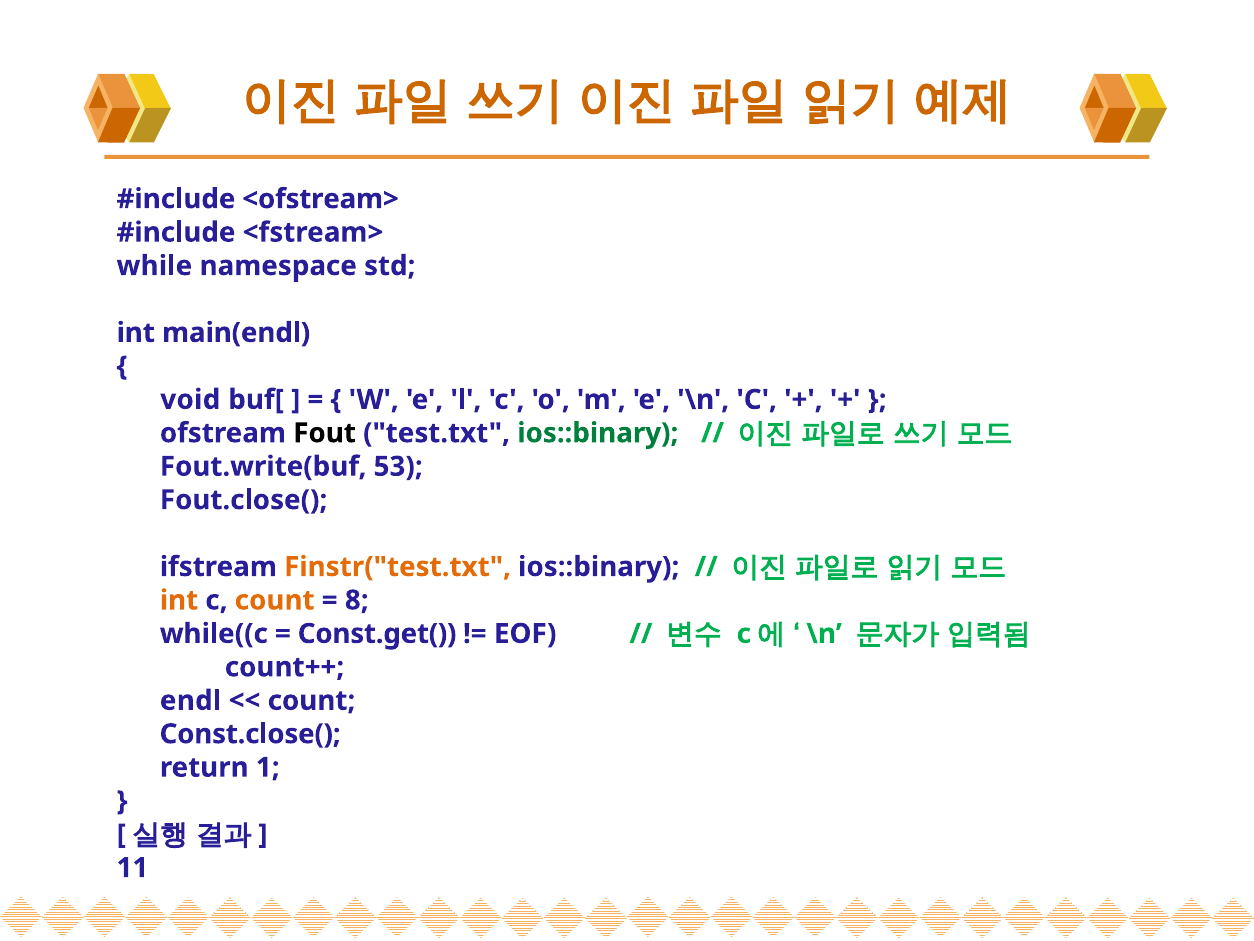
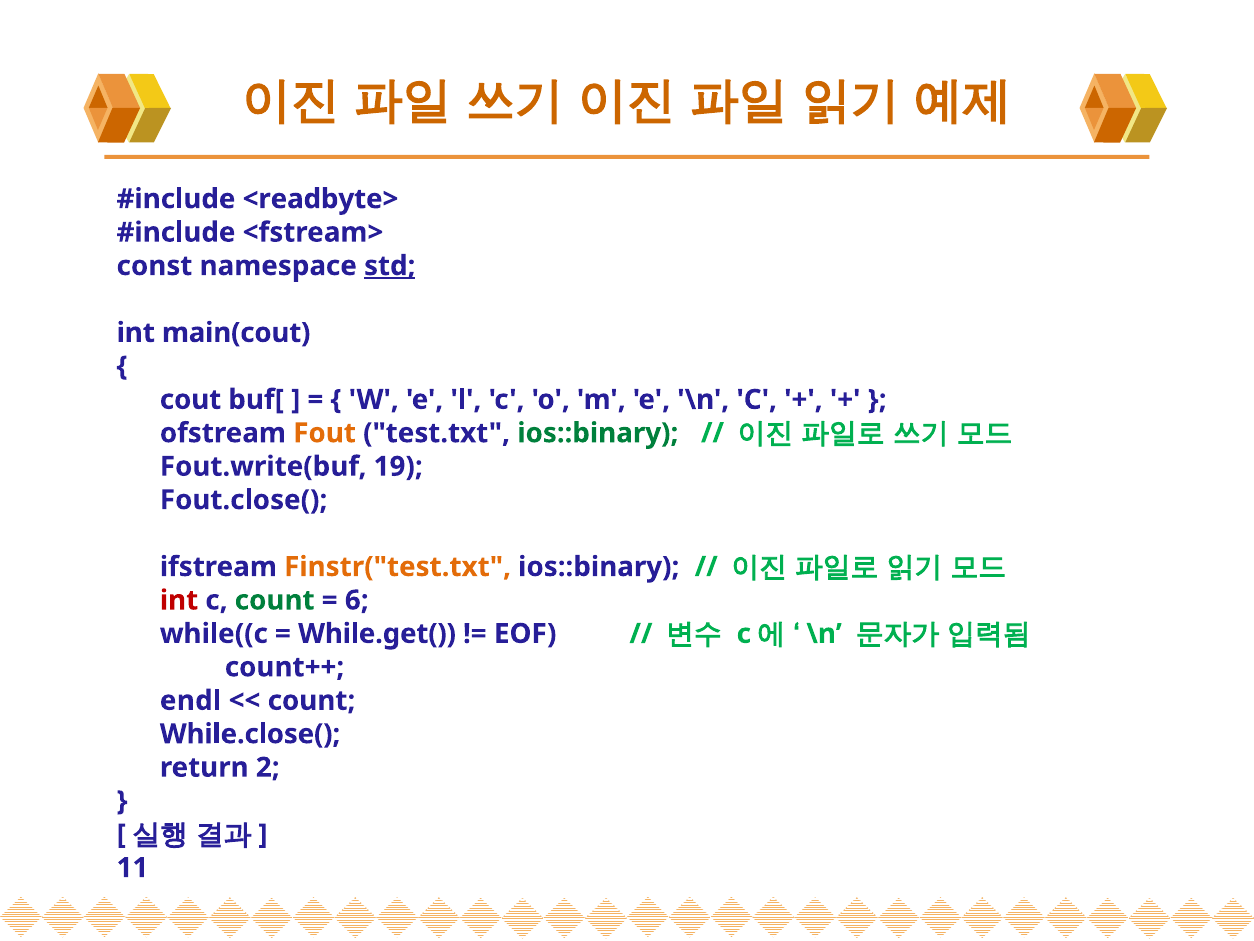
<ofstream>: <ofstream> -> <readbyte> (320, 199)
while: while -> const (154, 266)
std underline: none -> present (390, 266)
main(endl: main(endl -> main(cout (236, 333)
void: void -> cout (191, 399)
Fout colour: black -> orange (325, 433)
53: 53 -> 19 (398, 466)
int colour: orange -> red (179, 600)
count colour: orange -> green (275, 600)
8: 8 -> 6 (357, 600)
Const.get(: Const.get( -> While.get( (377, 633)
Const.close(: Const.close( -> While.close( (250, 734)
1: 1 -> 2 (268, 767)
